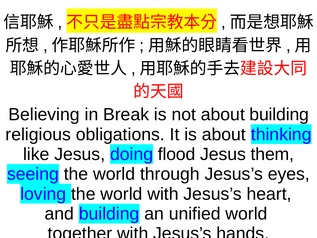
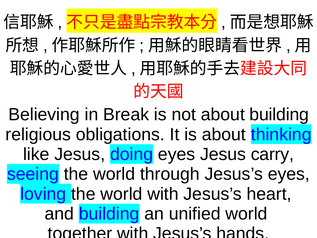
doing flood: flood -> eyes (177, 154)
them: them -> carry (272, 154)
